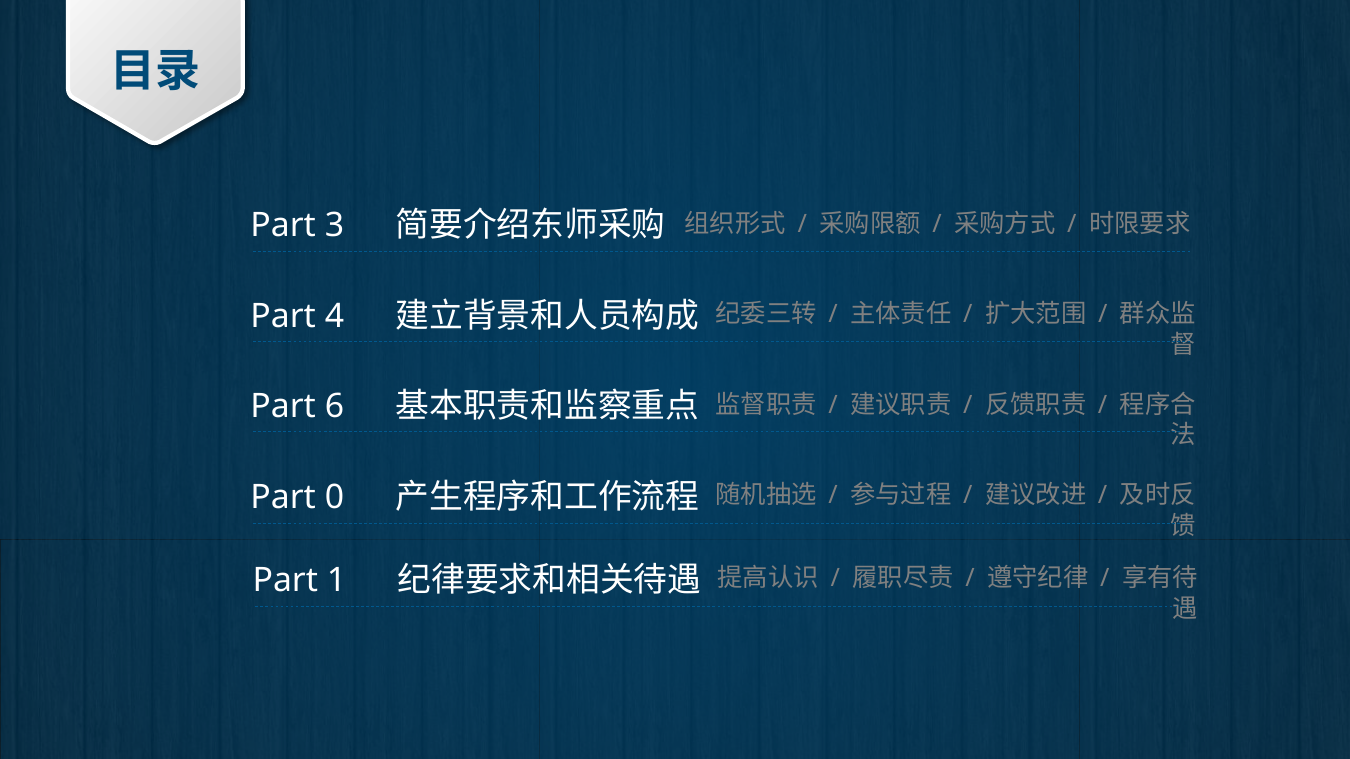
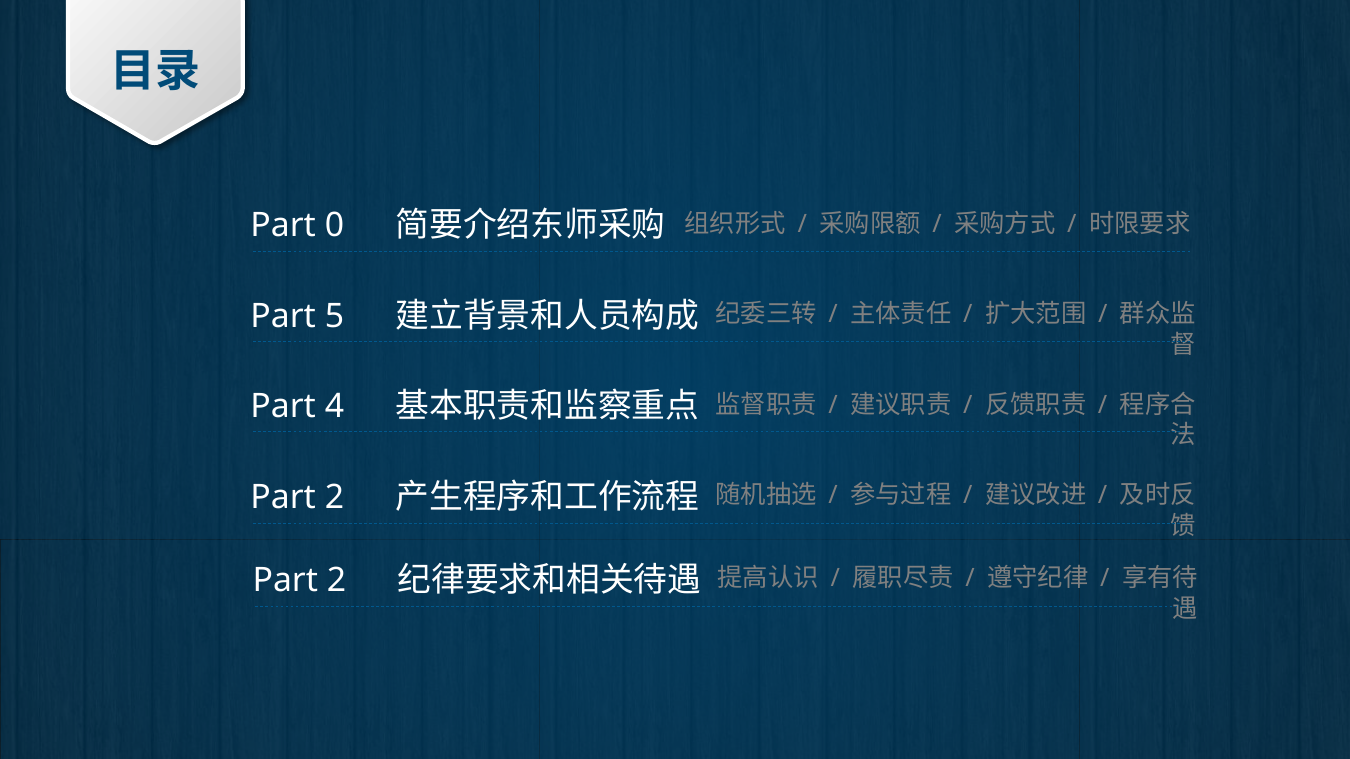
3: 3 -> 0 (334, 226)
4: 4 -> 5 (334, 316)
6: 6 -> 4 (334, 407)
0: 0 -> 2 (334, 497)
1: 1 -> 2 (337, 580)
